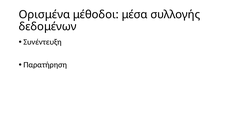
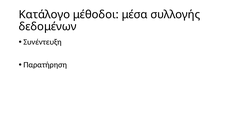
Ορισμένα: Ορισμένα -> Κατάλογο (44, 15)
